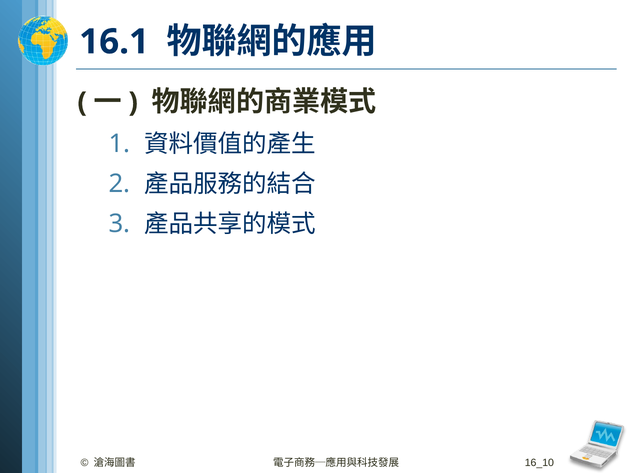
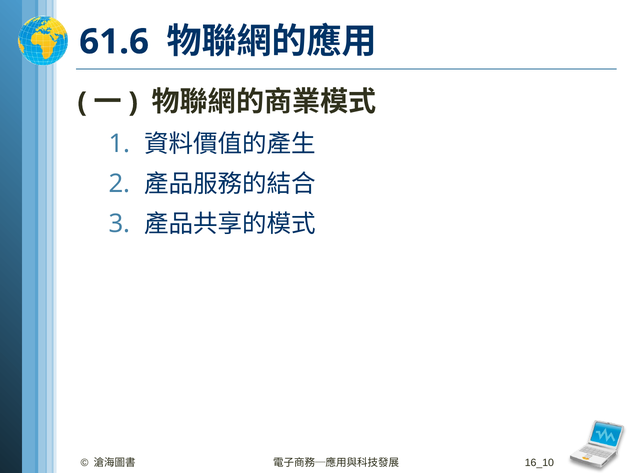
16.1: 16.1 -> 61.6 (114, 42)
